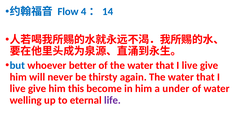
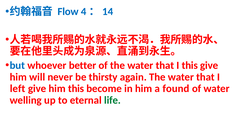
live: live -> this (190, 65)
live: live -> left (18, 88)
under: under -> found (176, 88)
life colour: purple -> green (112, 100)
